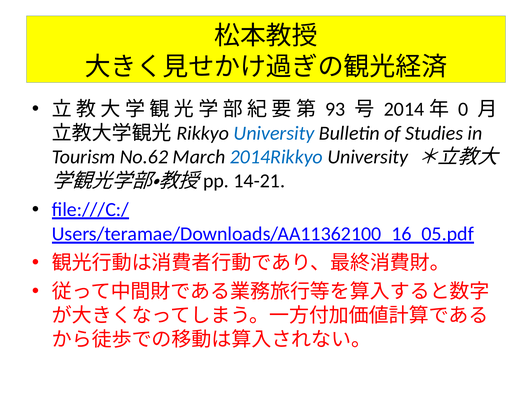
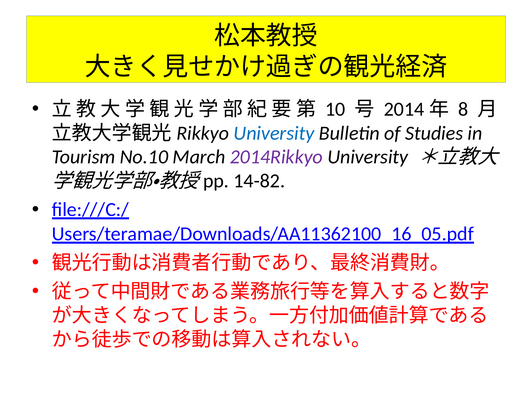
93: 93 -> 10 (335, 109)
0: 0 -> 8 (463, 109)
No.62: No.62 -> No.10 (144, 157)
2014Rikkyo colour: blue -> purple (276, 157)
14-21: 14-21 -> 14-82 (259, 181)
